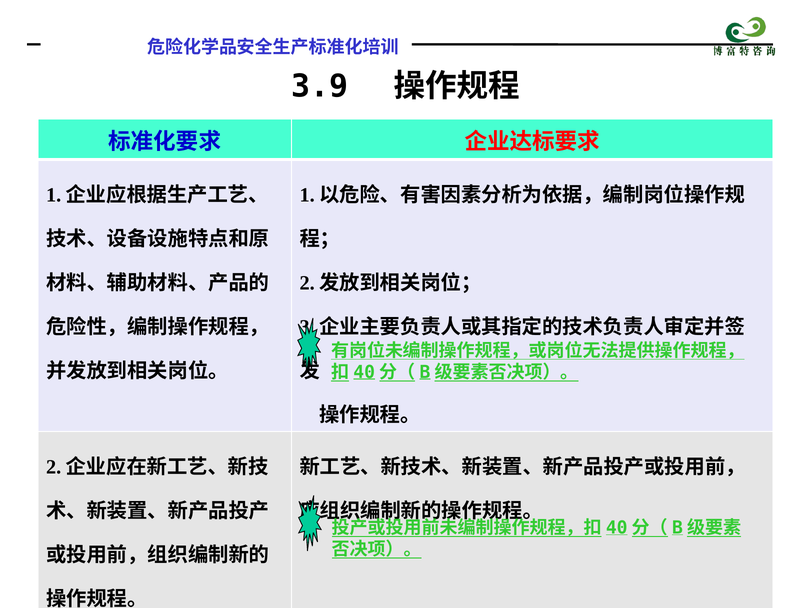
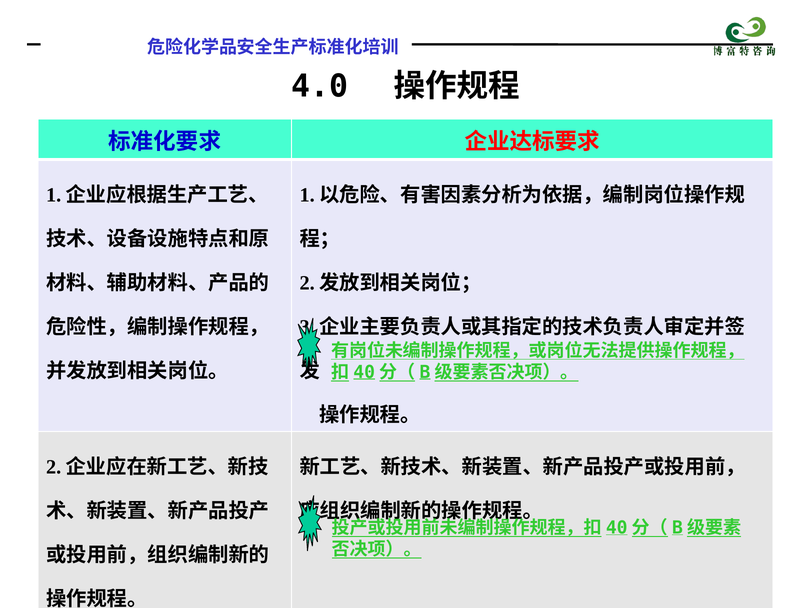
3.9: 3.9 -> 4.0 (320, 87)
